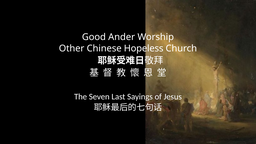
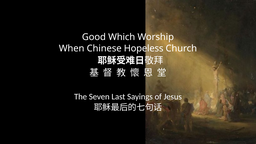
Ander: Ander -> Which (122, 37)
Other: Other -> When (72, 48)
